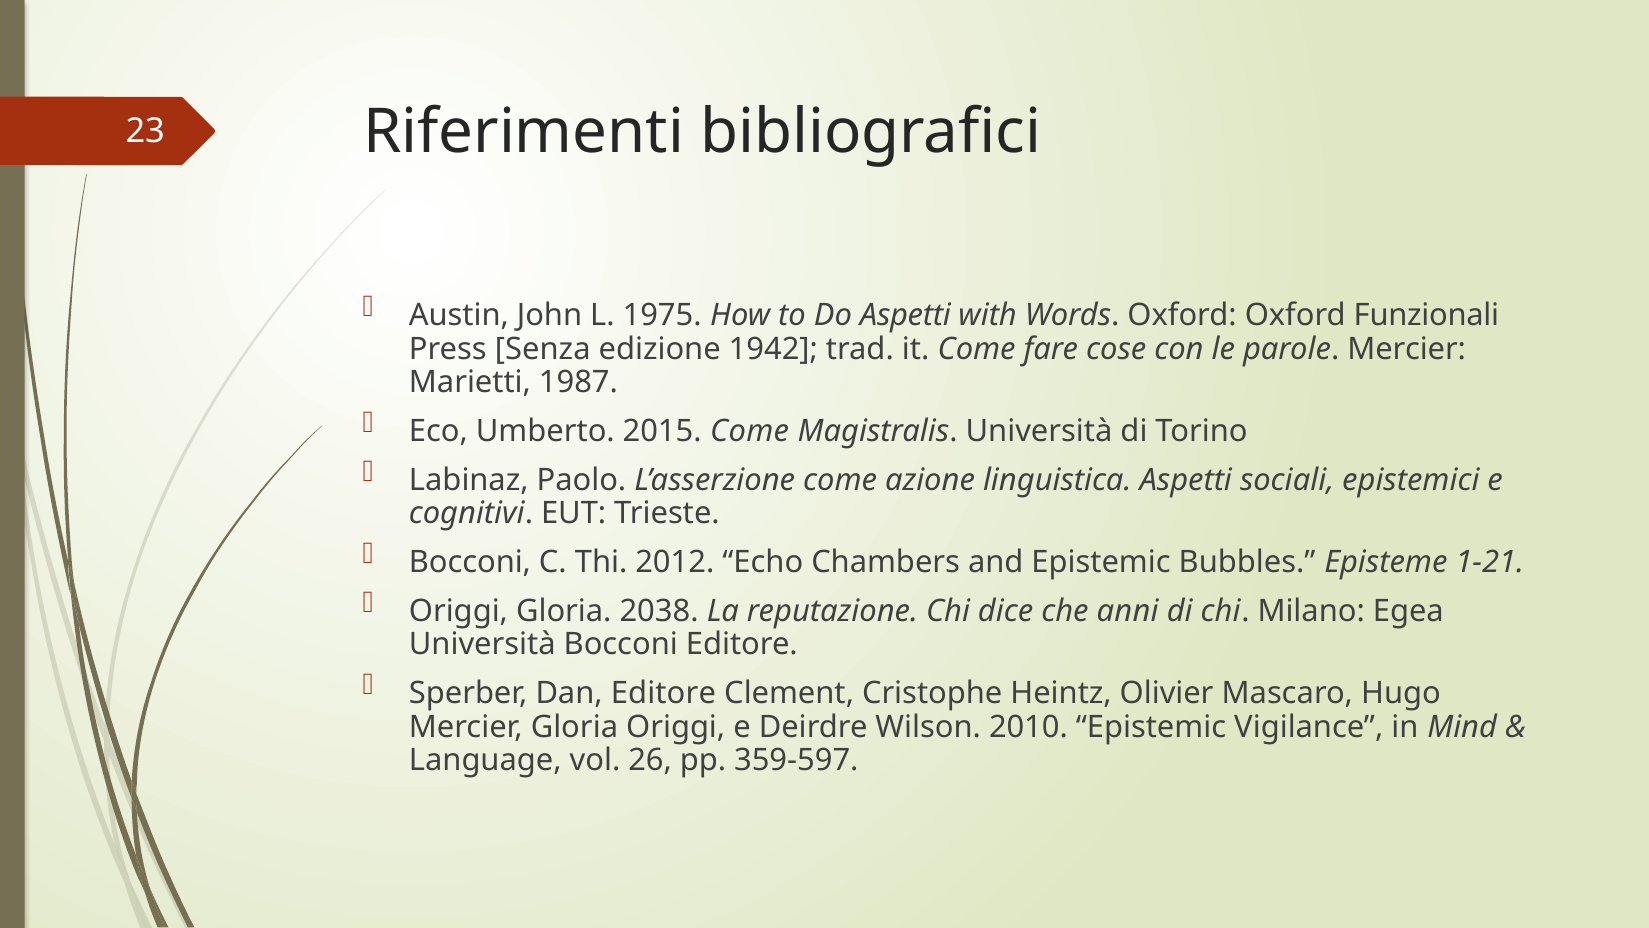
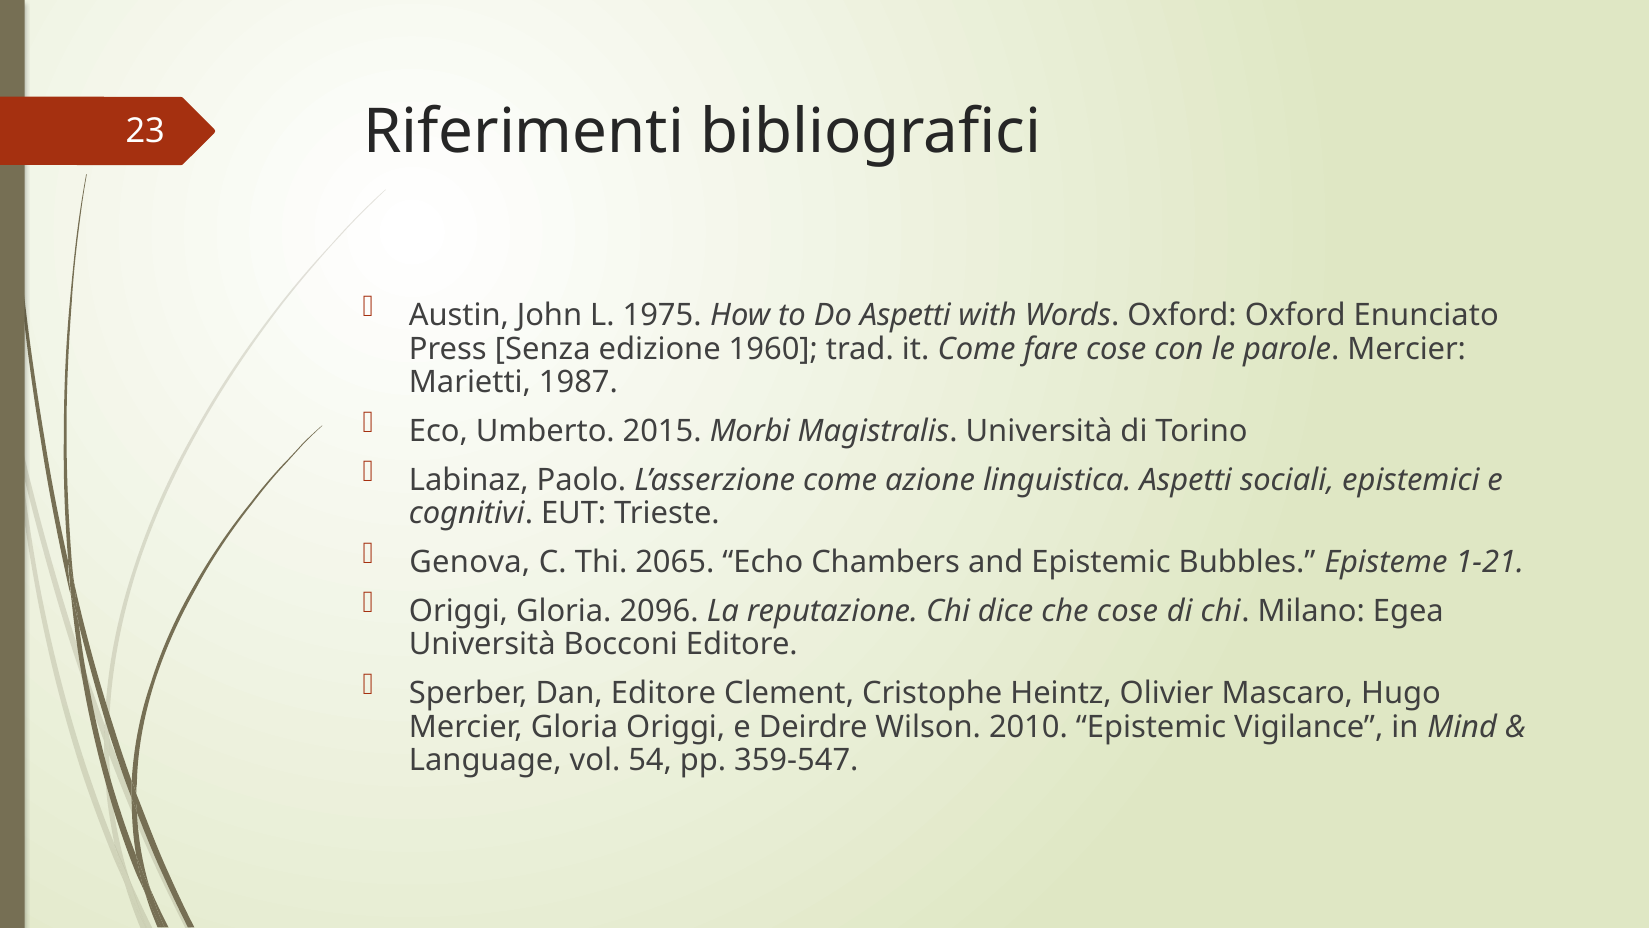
Funzionali: Funzionali -> Enunciato (1426, 315)
1942: 1942 -> 1960 (773, 349)
2015 Come: Come -> Morbi (750, 431)
Bocconi: Bocconi -> Genova (470, 562)
2012: 2012 -> 2065 (675, 562)
2038: 2038 -> 2096 (659, 611)
che anni: anni -> cose (1128, 611)
26: 26 -> 54 (650, 760)
359-597: 359-597 -> 359-547 (796, 760)
